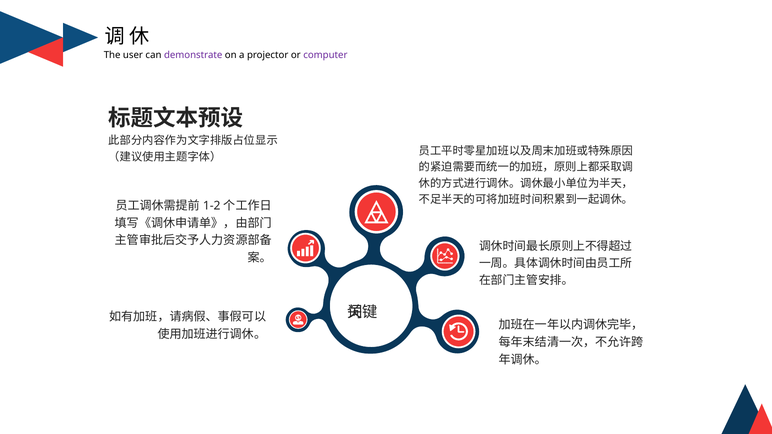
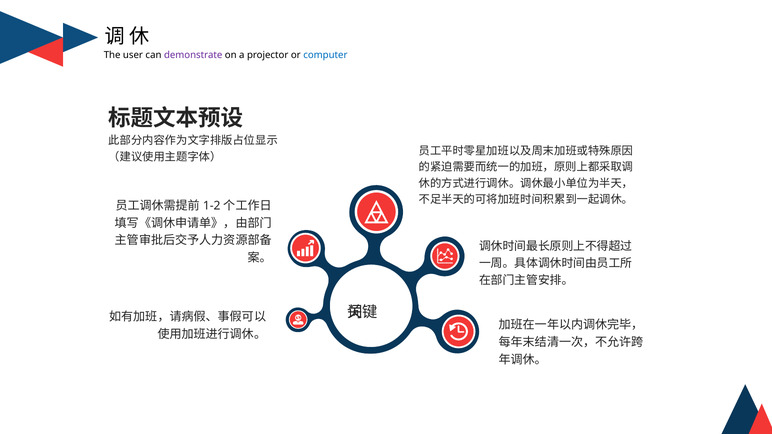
computer colour: purple -> blue (325, 55)
